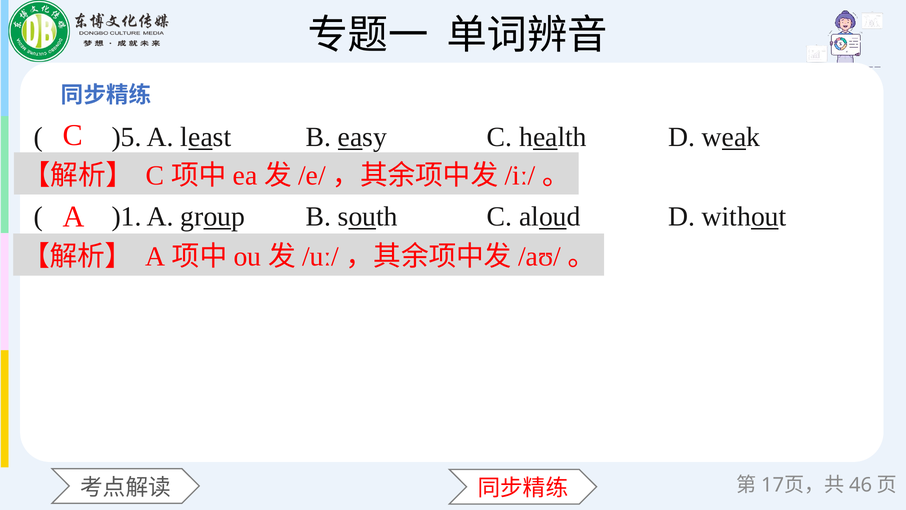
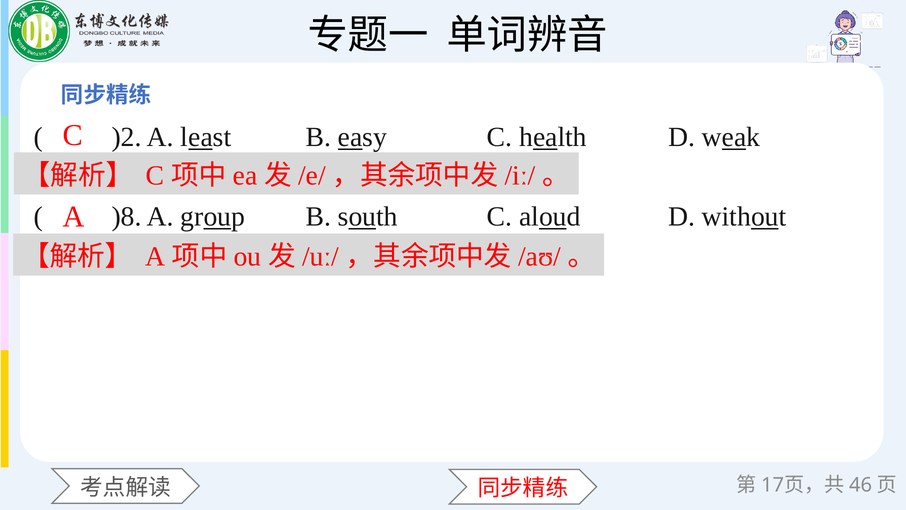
)5: )5 -> )2 (127, 137)
)1: )1 -> )8 (127, 217)
